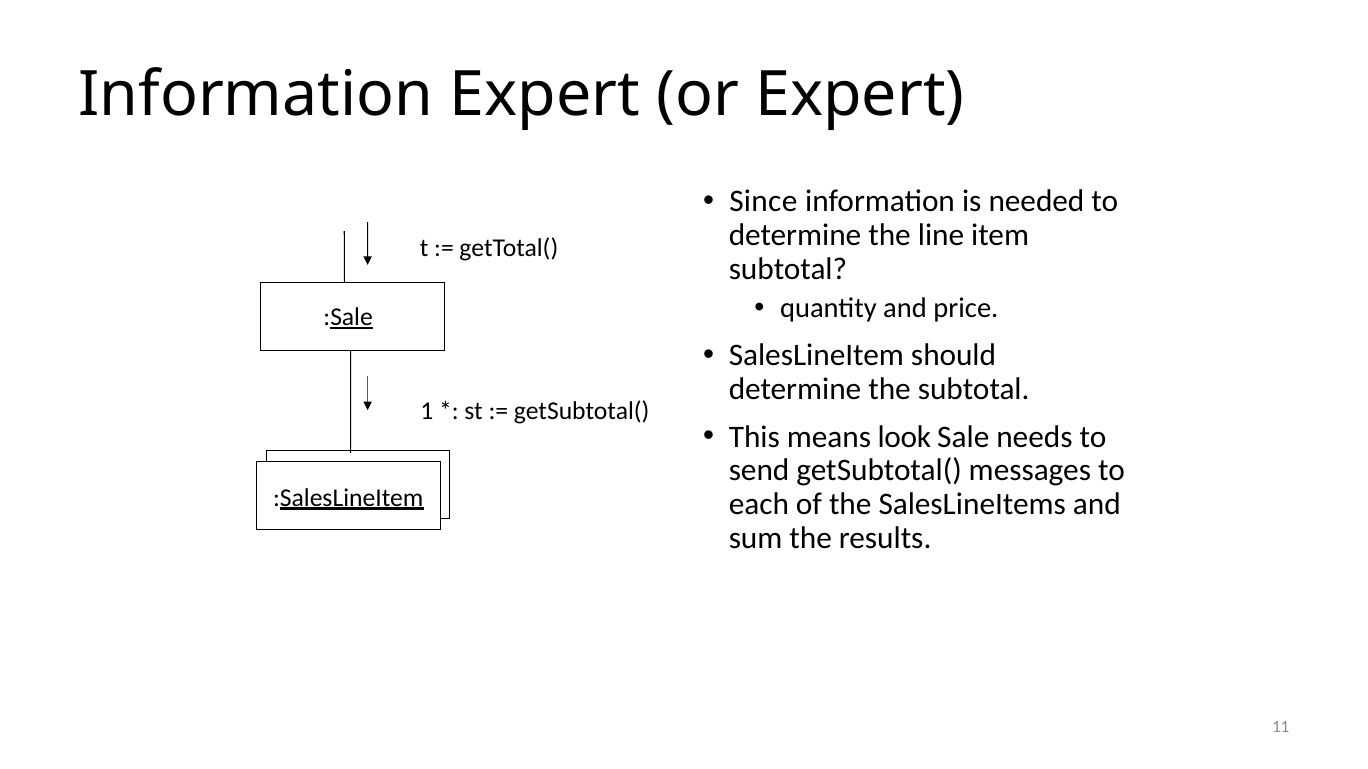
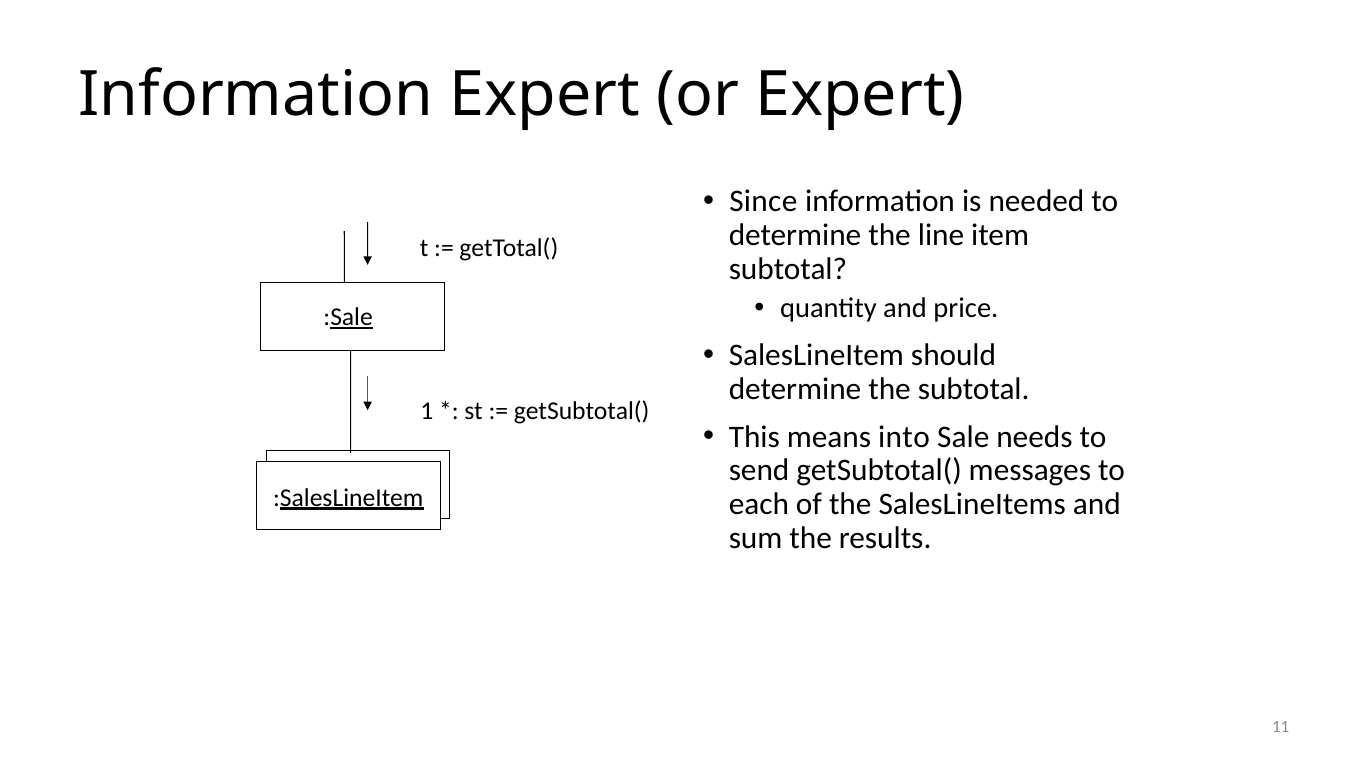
look: look -> into (904, 437)
